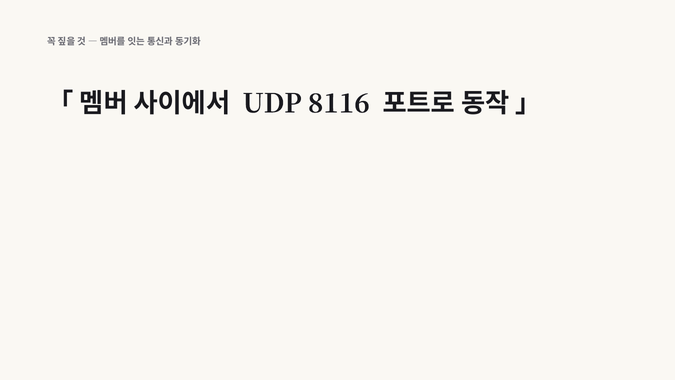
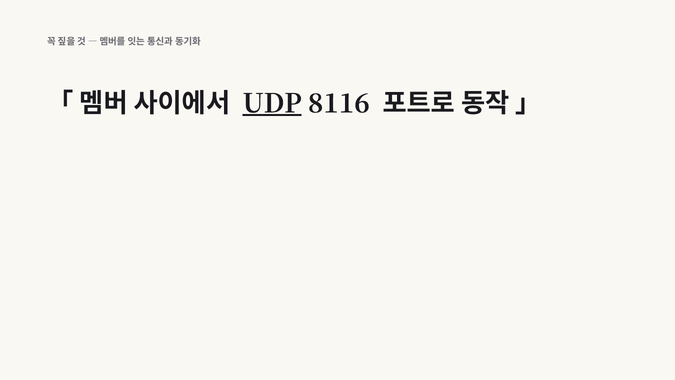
UDP underline: none -> present (272, 104)
